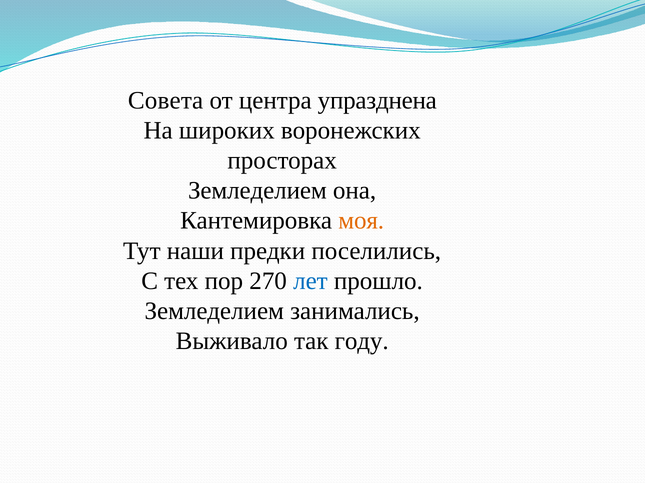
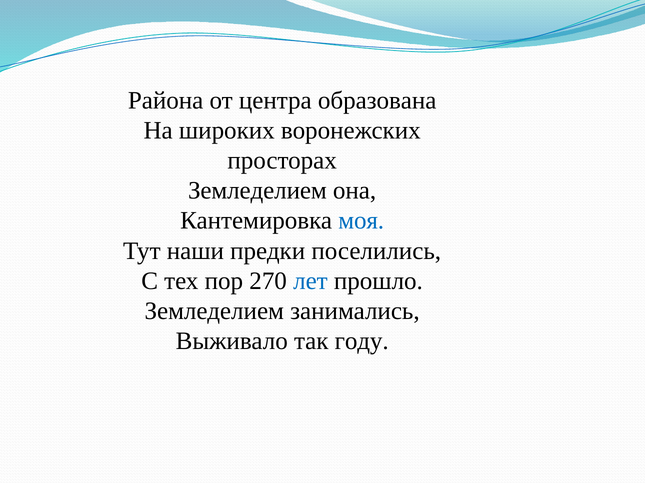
Совета: Совета -> Района (166, 101)
упразднена: упразднена -> образована (377, 101)
моя colour: orange -> blue (361, 221)
